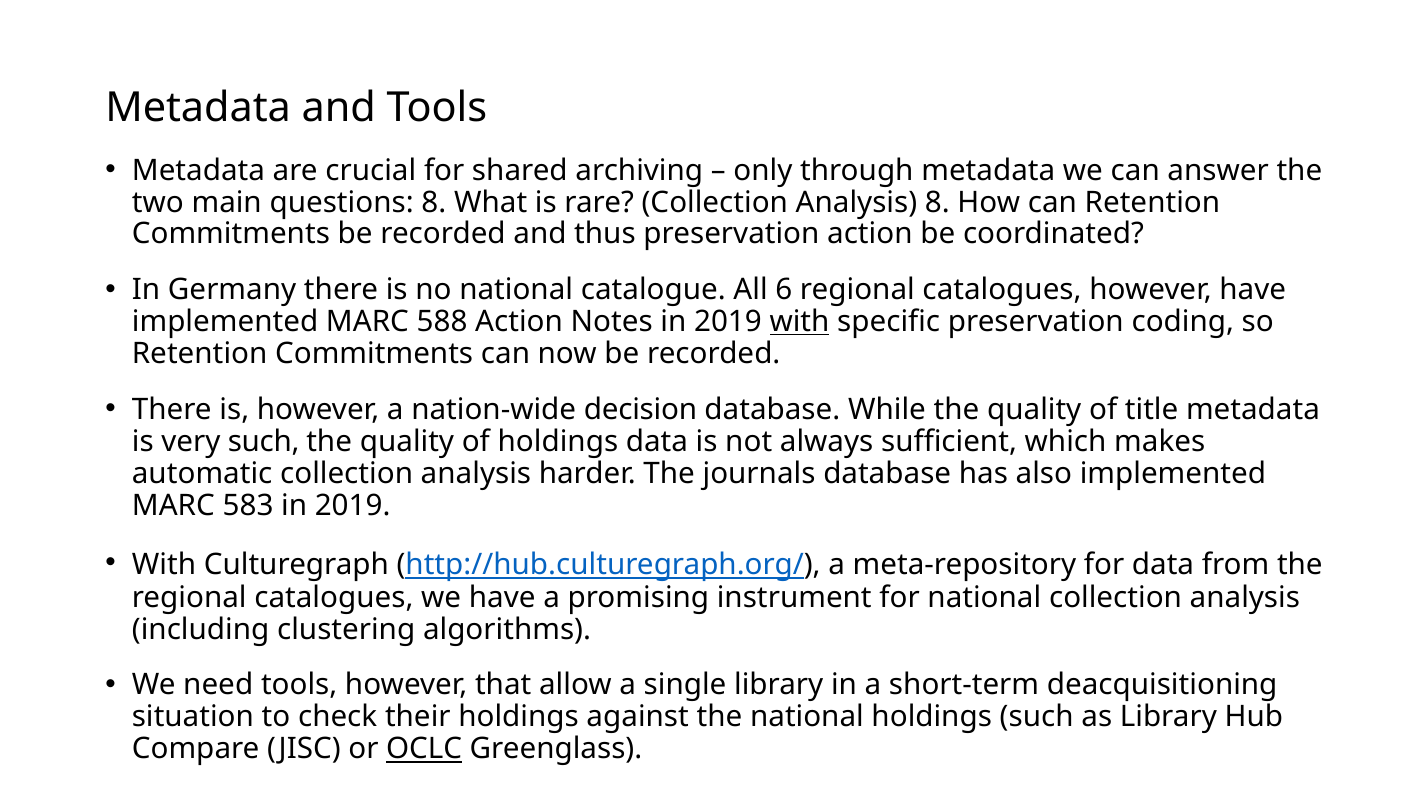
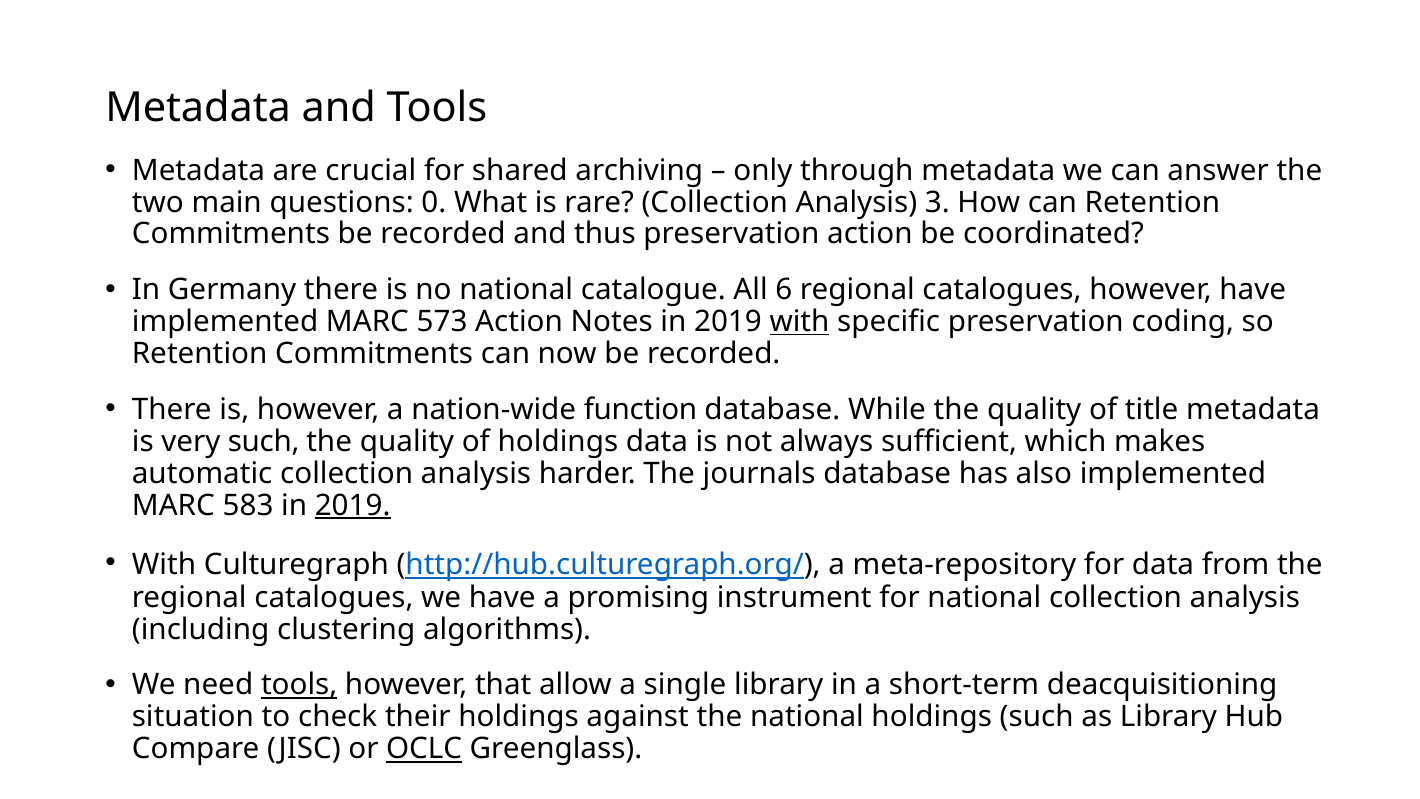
questions 8: 8 -> 0 (434, 202)
Analysis 8: 8 -> 3 (937, 202)
588: 588 -> 573 (442, 322)
decision: decision -> function (641, 409)
2019 underline: none -> present (353, 505)
tools underline: none -> present (299, 685)
